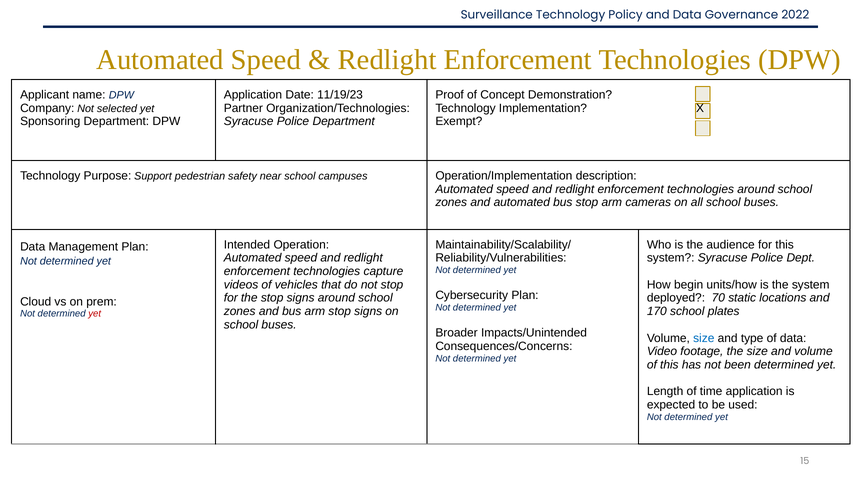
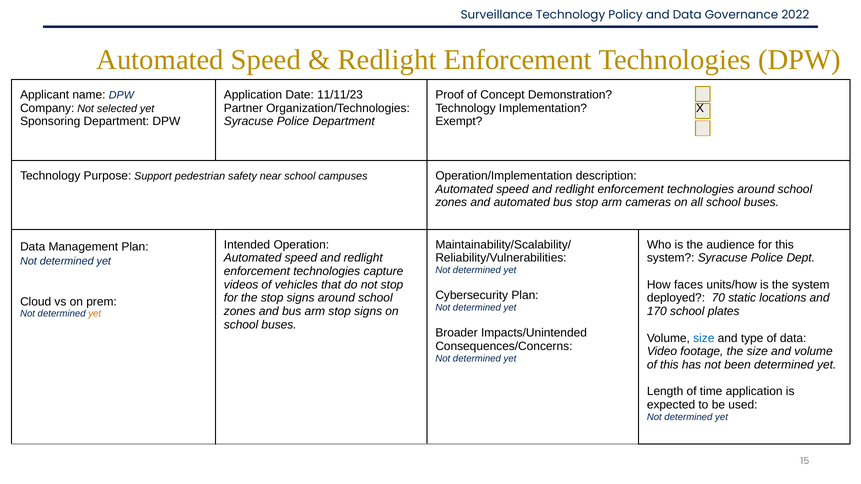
11/19/23: 11/19/23 -> 11/11/23 (340, 95)
begin: begin -> faces (689, 285)
yet colour: red -> orange (95, 314)
